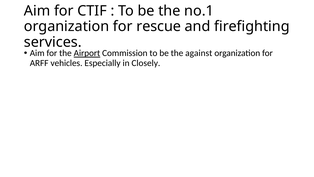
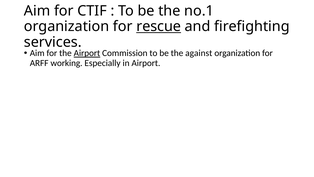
rescue underline: none -> present (159, 26)
vehicles: vehicles -> working (67, 63)
in Closely: Closely -> Airport (146, 63)
